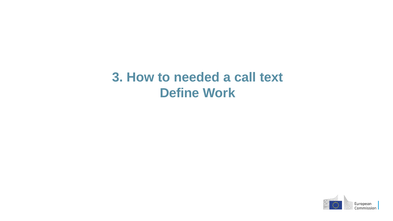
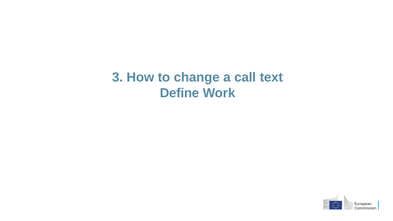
needed: needed -> change (197, 77)
